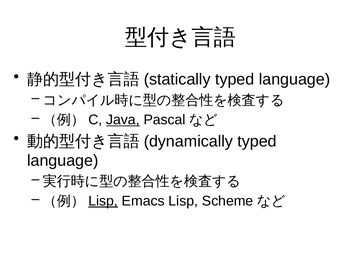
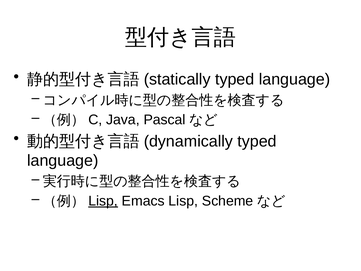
Java underline: present -> none (123, 120)
